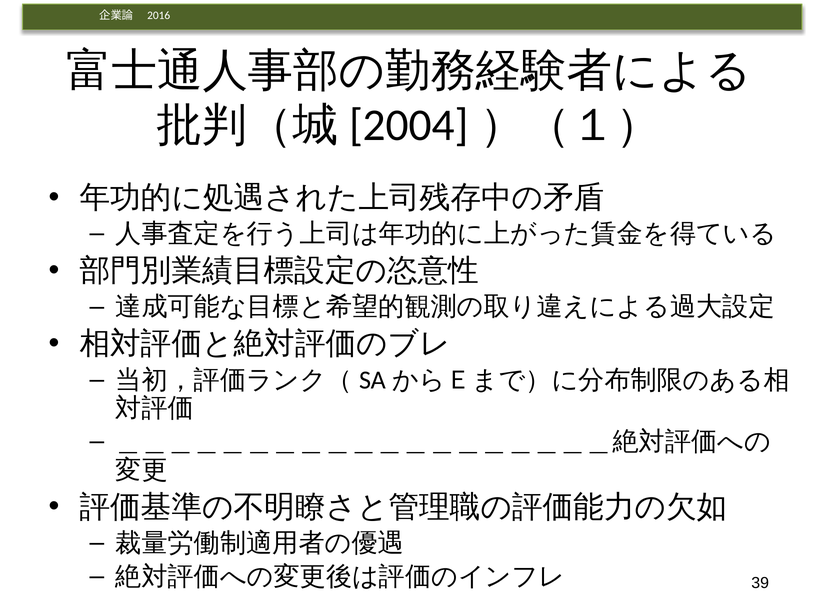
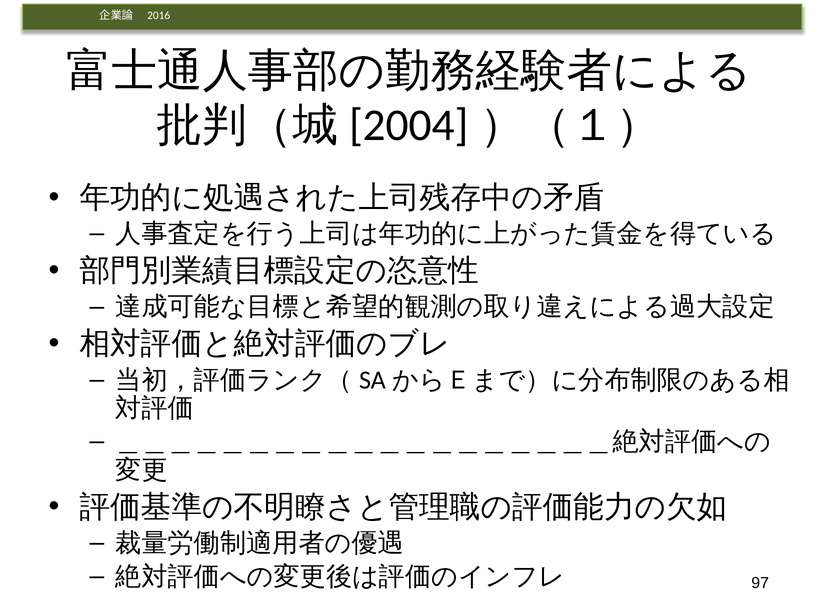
39: 39 -> 97 (760, 583)
